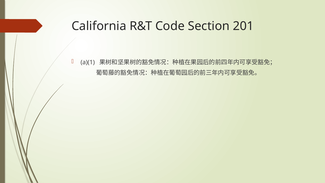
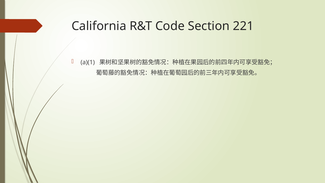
201: 201 -> 221 (243, 26)
